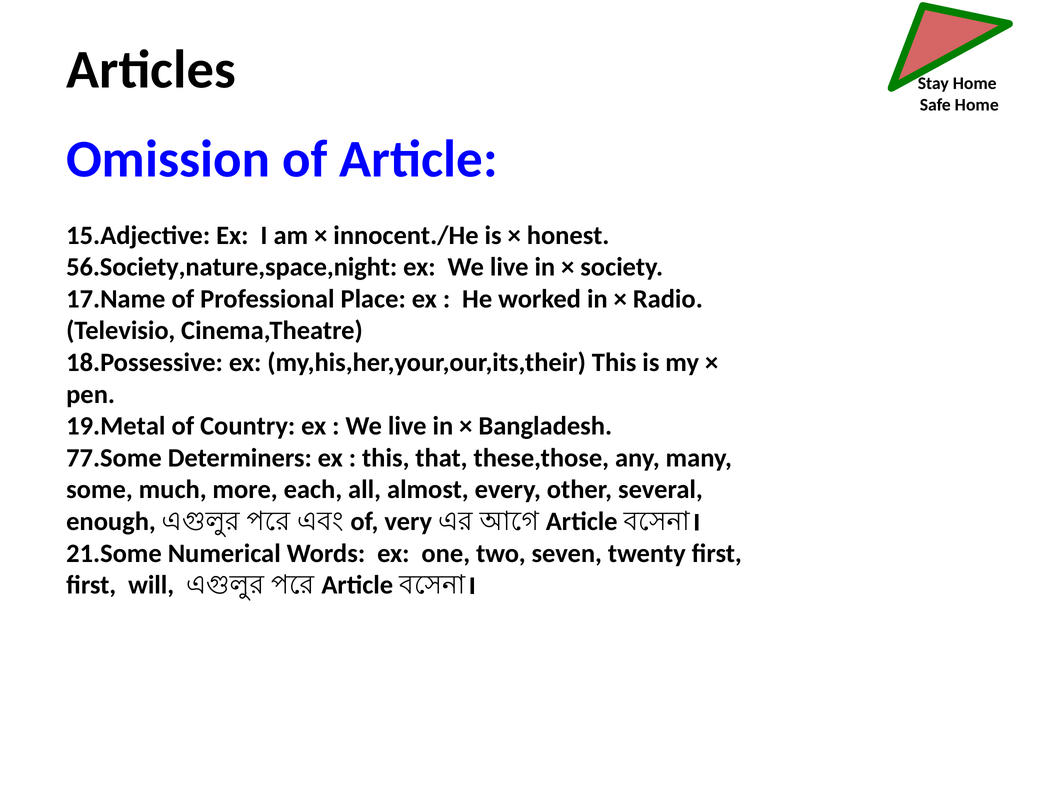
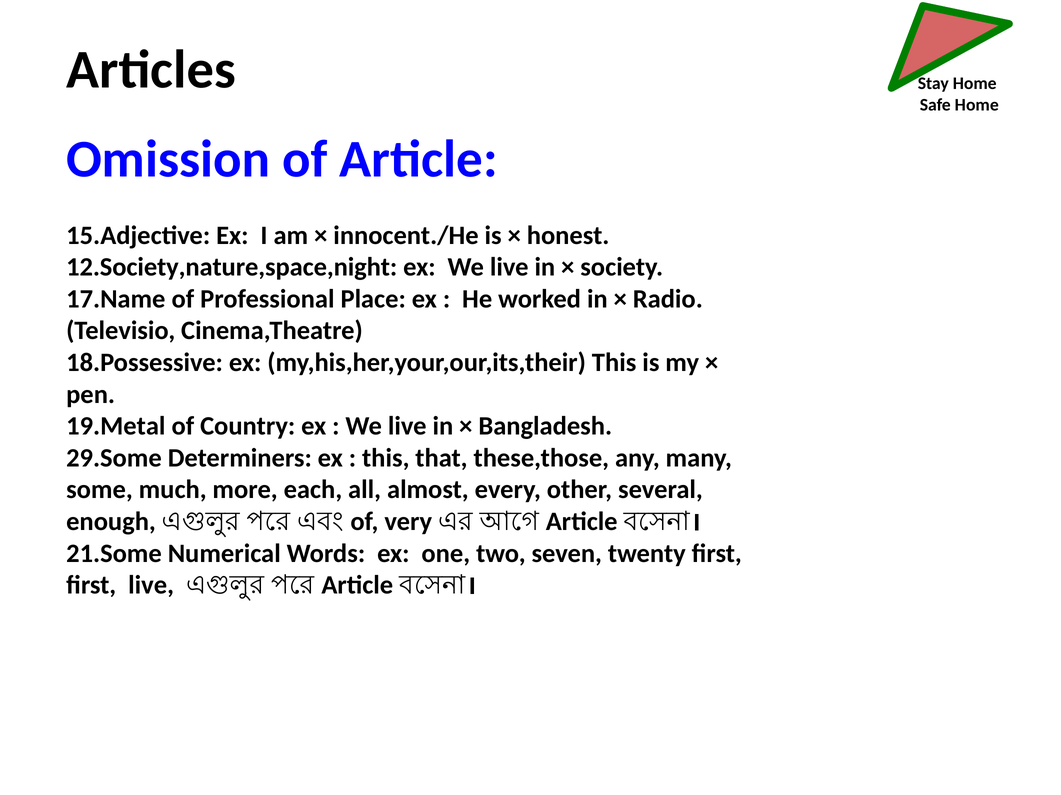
56.Society,nature,space,night: 56.Society,nature,space,night -> 12.Society,nature,space,night (232, 267)
77.Some: 77.Some -> 29.Some (114, 458)
first will: will -> live (151, 586)
